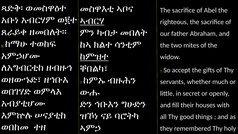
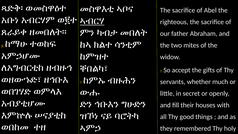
ከምዝተ underline: present -> none (94, 56)
